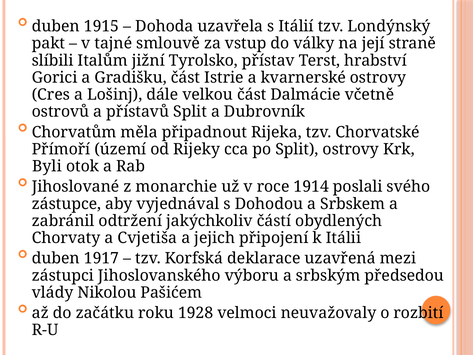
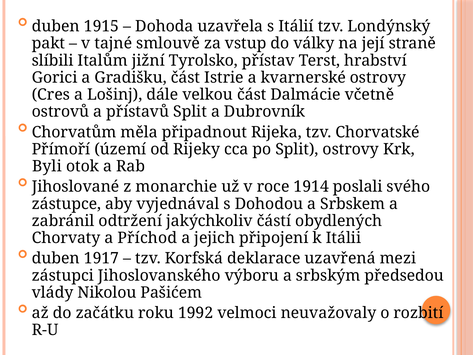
Cvjetiša: Cvjetiša -> Příchod (147, 238)
1928: 1928 -> 1992 (196, 313)
